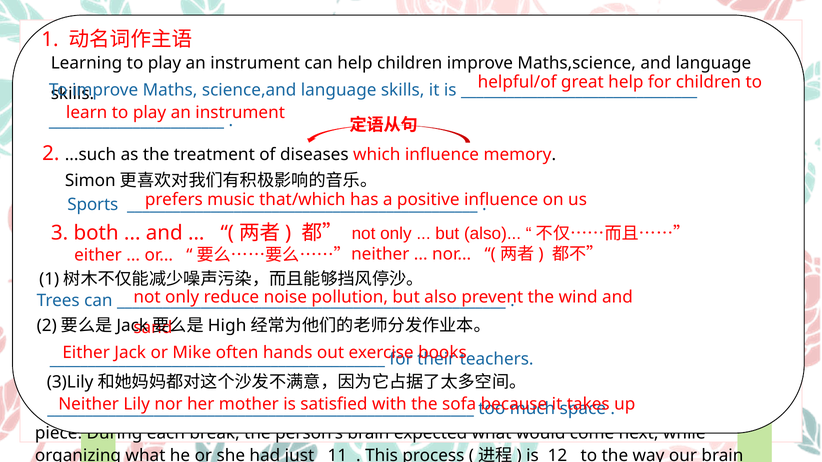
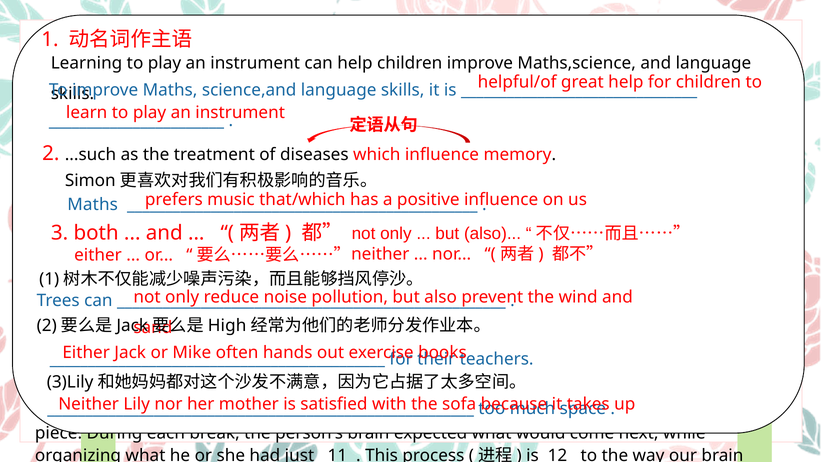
Sports: Sports -> Maths (93, 205)
